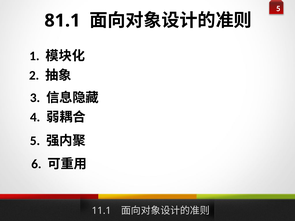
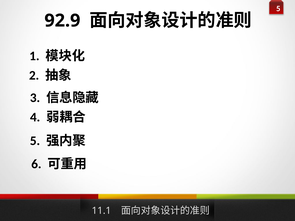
81.1: 81.1 -> 92.9 (62, 21)
